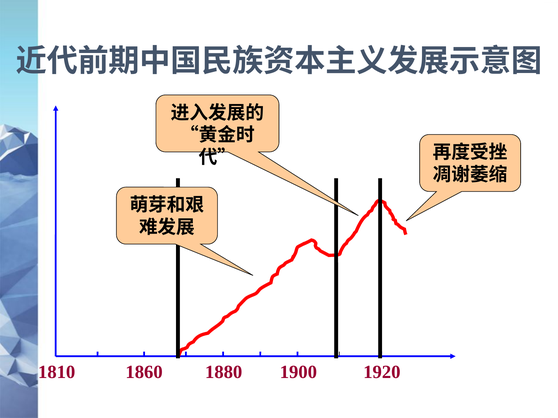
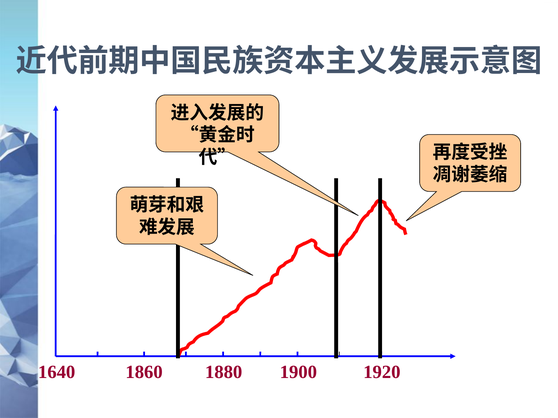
1810: 1810 -> 1640 (57, 372)
